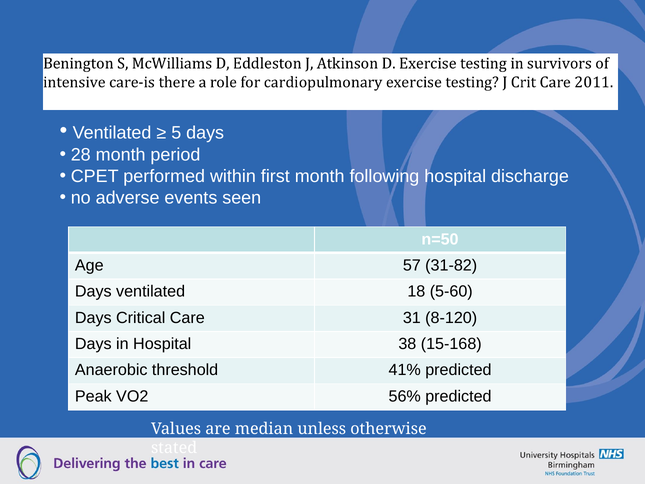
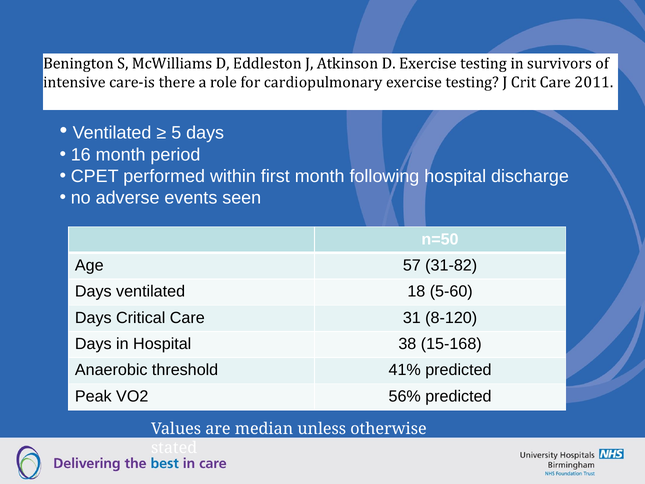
28: 28 -> 16 (81, 155)
